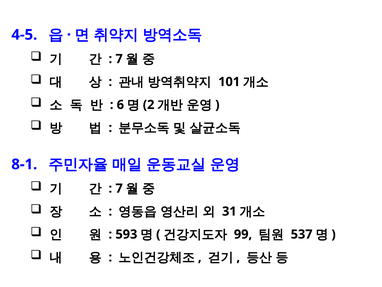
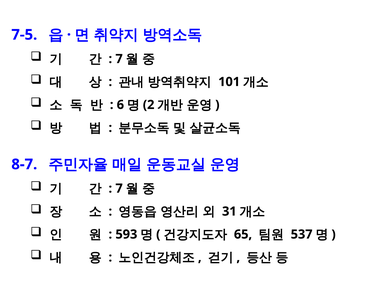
4-5: 4-5 -> 7-5 (24, 35)
8-1: 8-1 -> 8-7 (24, 164)
99: 99 -> 65 (243, 234)
